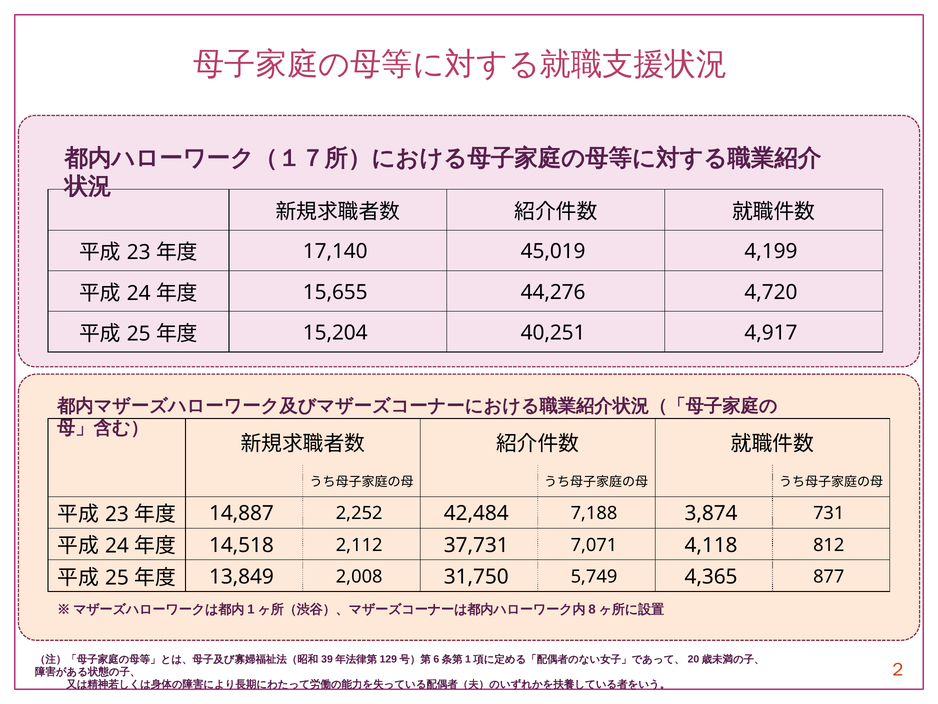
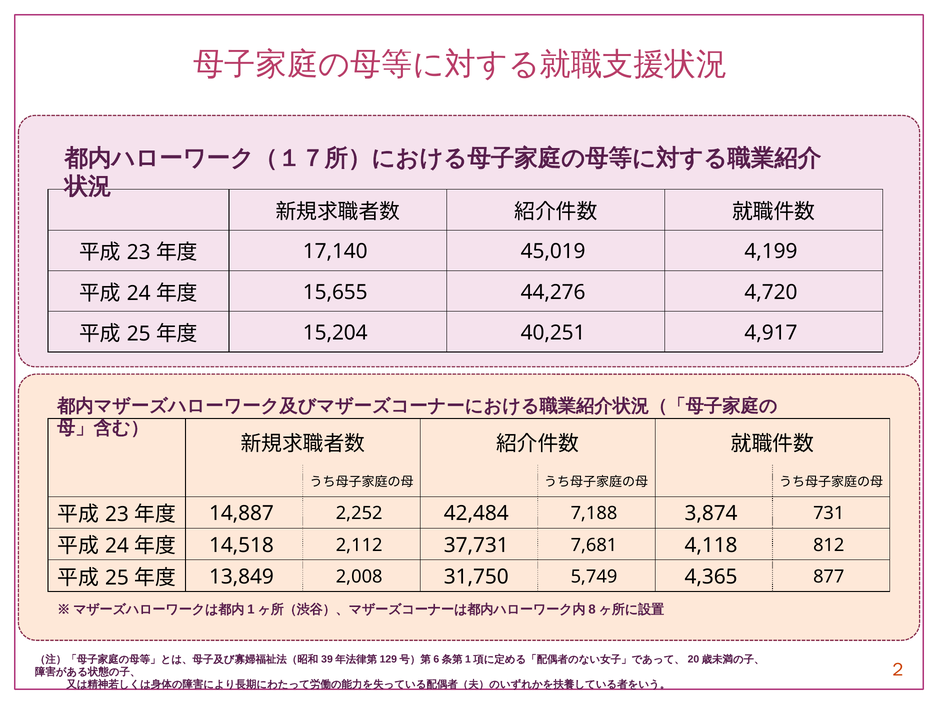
7,071: 7,071 -> 7,681 (594, 545)
